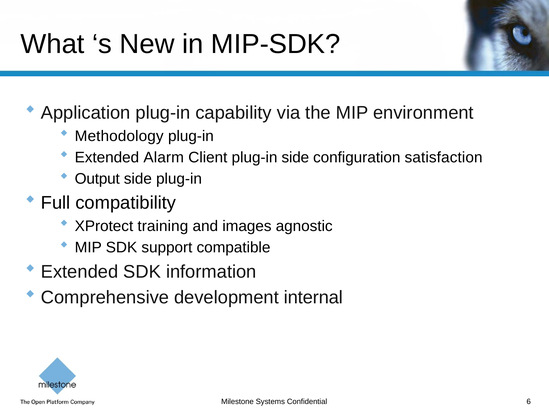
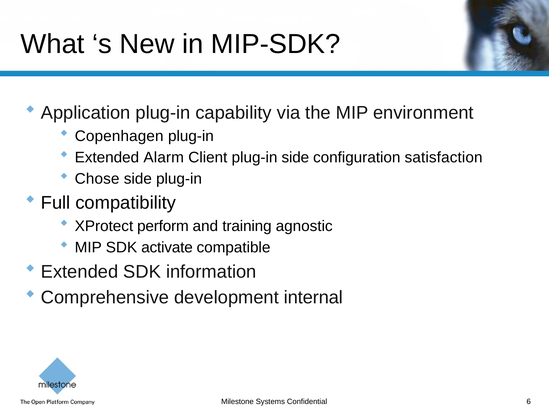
Methodology: Methodology -> Copenhagen (119, 136)
Output: Output -> Chose (97, 179)
training: training -> perform (163, 226)
images: images -> training (247, 226)
support: support -> activate (167, 247)
